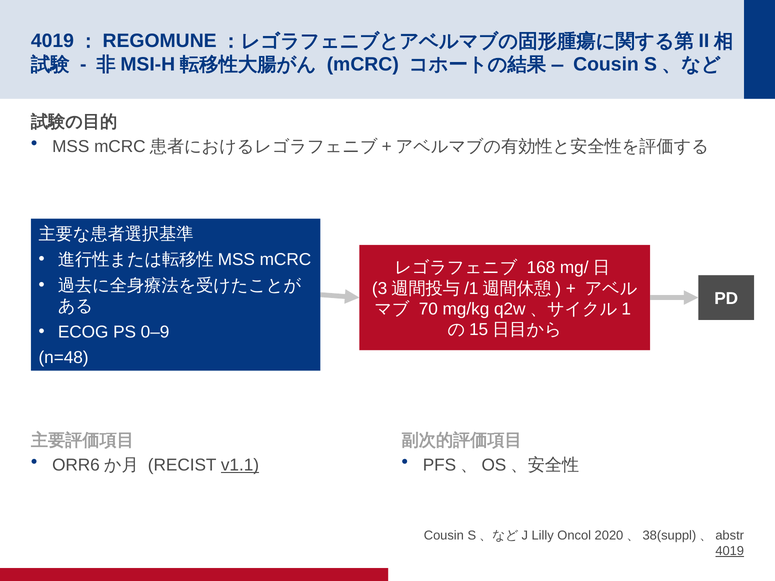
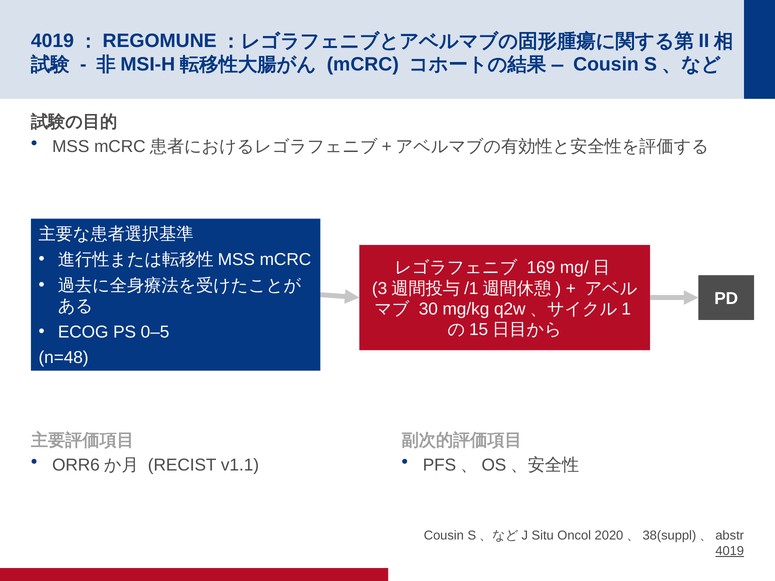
168: 168 -> 169 (541, 268)
70: 70 -> 30 (428, 309)
0–9: 0–9 -> 0–5 (155, 332)
v1.1 underline: present -> none (240, 465)
Lilly: Lilly -> Situ (543, 536)
